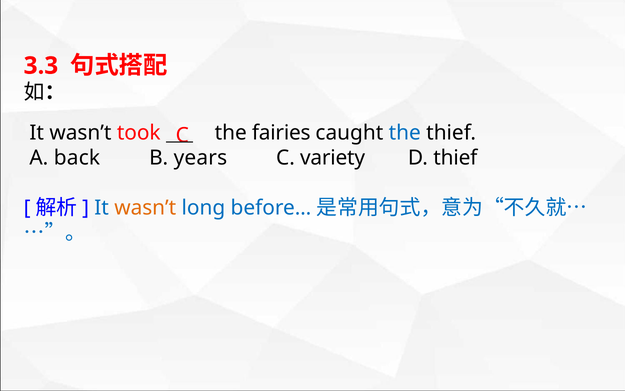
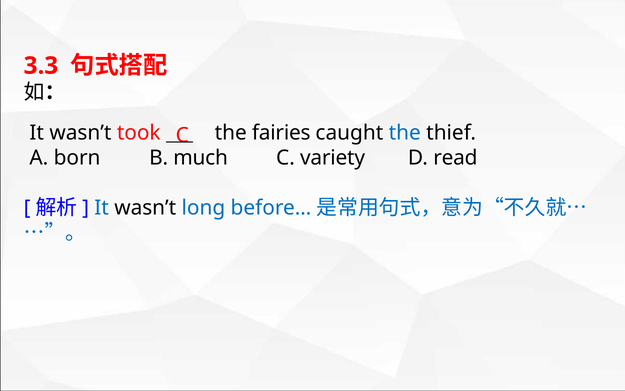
back: back -> born (77, 158)
years: years -> much (201, 158)
D thief: thief -> read (455, 158)
wasn’t colour: orange -> black (145, 208)
